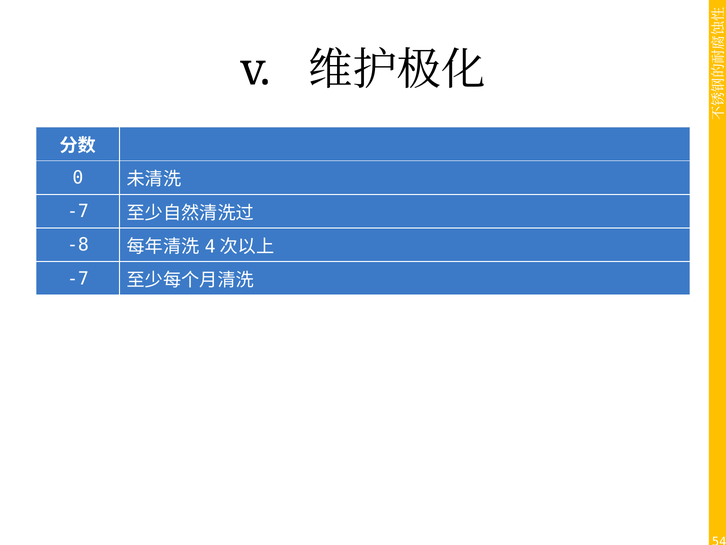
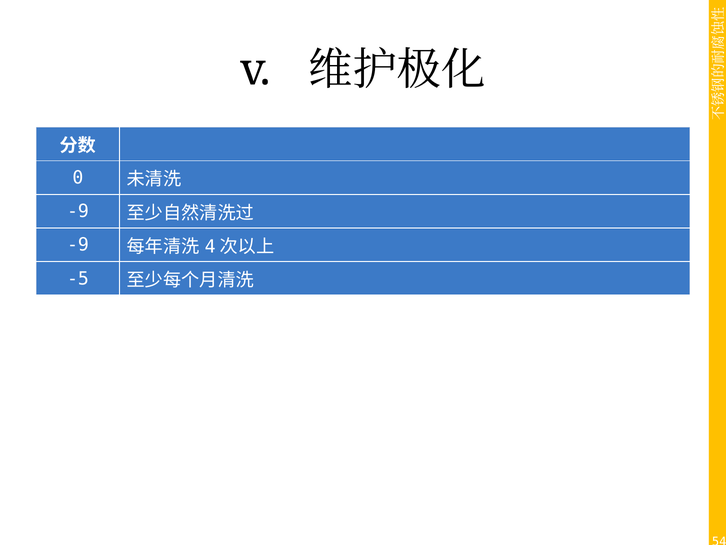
-7: -7 -> -9 (78, 211)
-8: -8 -> -9 (78, 245)
-7: -7 -> -5 (78, 278)
